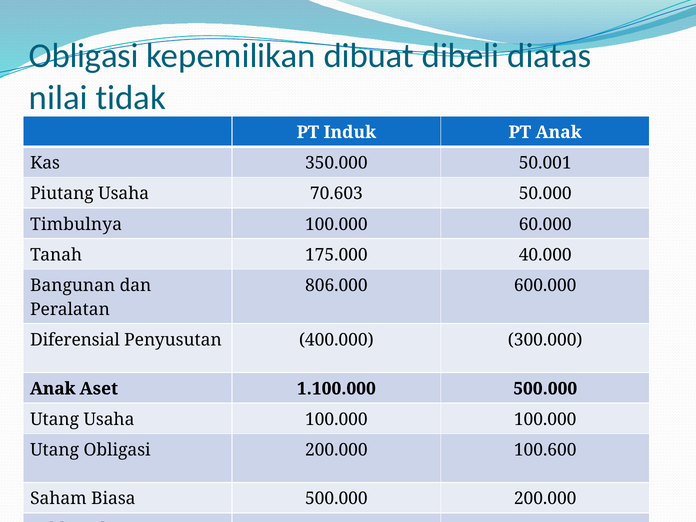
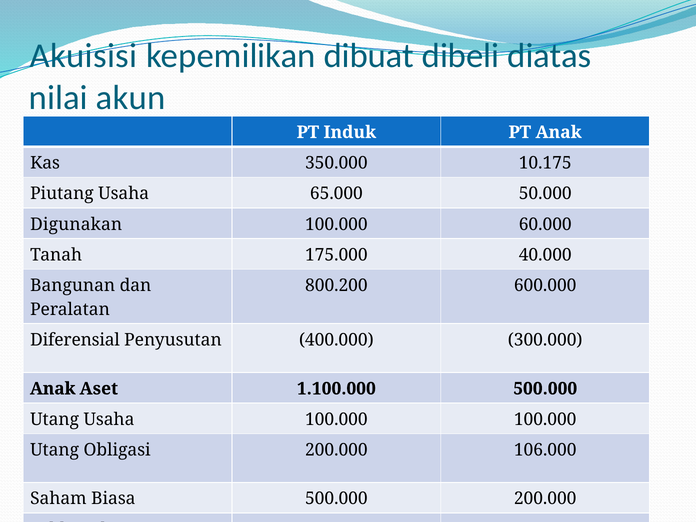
Obligasi: Obligasi -> Akuisisi (83, 56)
tidak: tidak -> akun (131, 98)
50.001: 50.001 -> 10.175 (545, 163)
70.603: 70.603 -> 65.000 (336, 194)
Timbulnya: Timbulnya -> Digunakan (76, 224)
806.000: 806.000 -> 800.200 (336, 286)
100.600: 100.600 -> 106.000 (545, 450)
